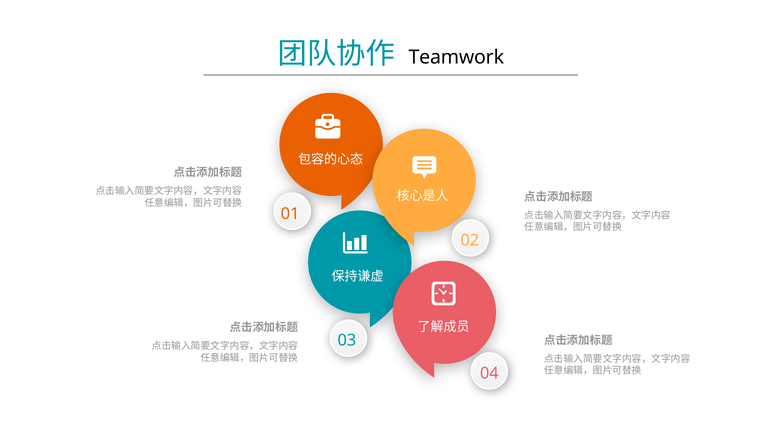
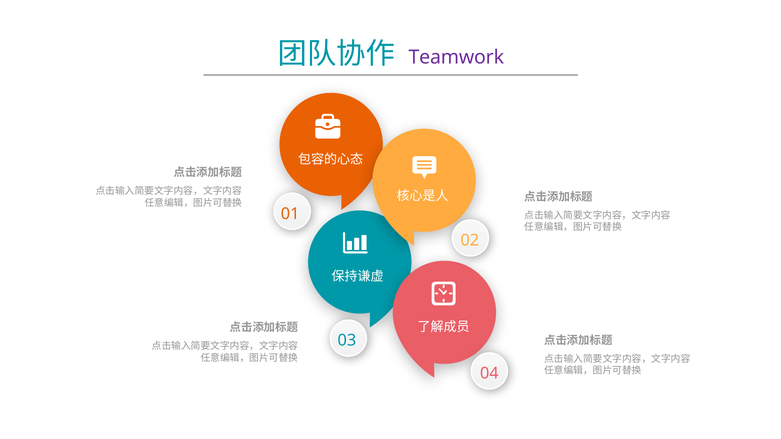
Teamwork colour: black -> purple (456, 57)
